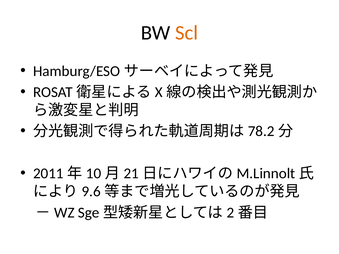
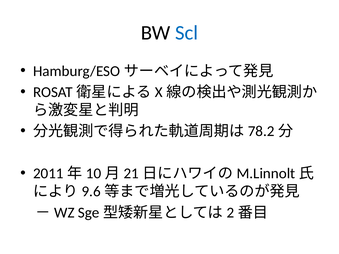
Scl colour: orange -> blue (187, 33)
